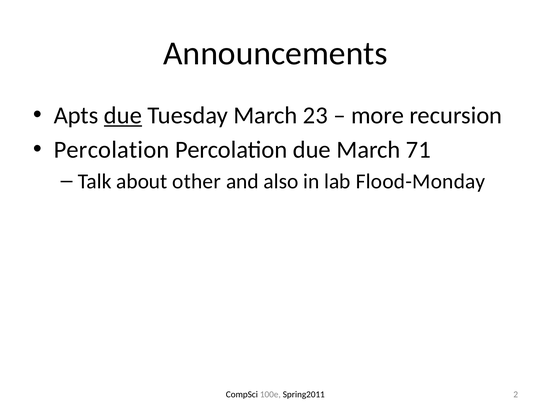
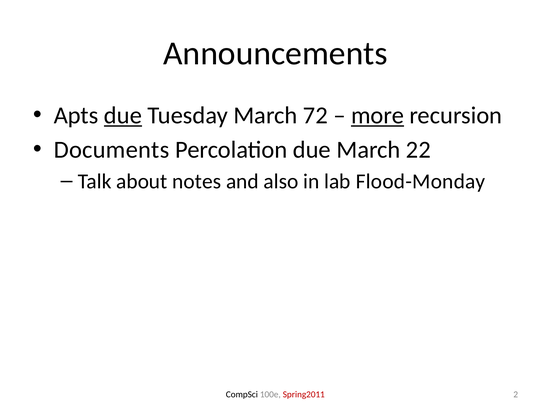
23: 23 -> 72 (315, 116)
more underline: none -> present (378, 116)
Percolation: Percolation -> Documents (112, 150)
71: 71 -> 22 (418, 150)
other: other -> notes (197, 182)
Spring2011 colour: black -> red (304, 395)
